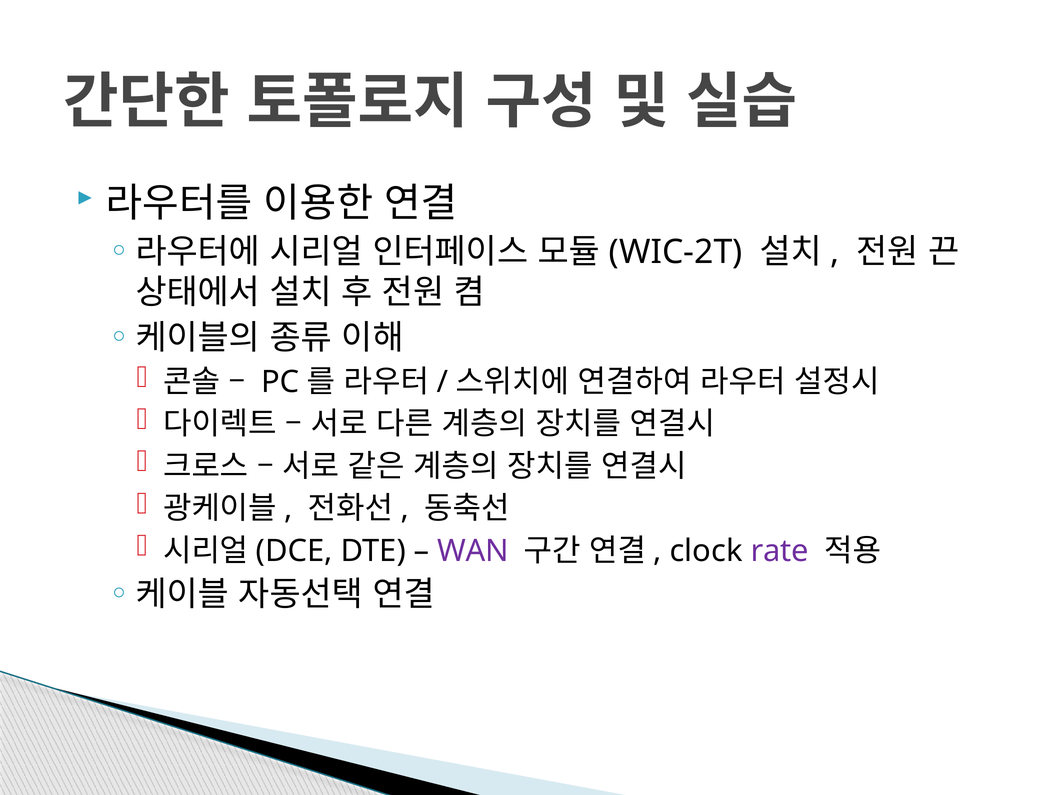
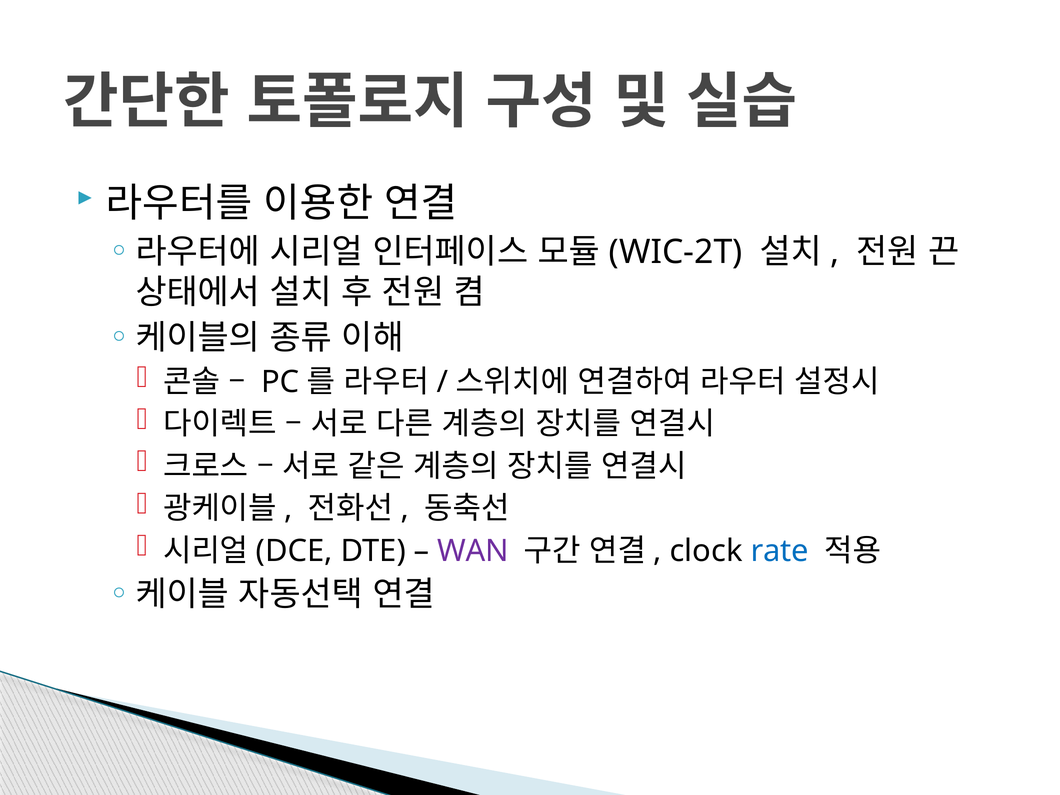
rate colour: purple -> blue (780, 551)
